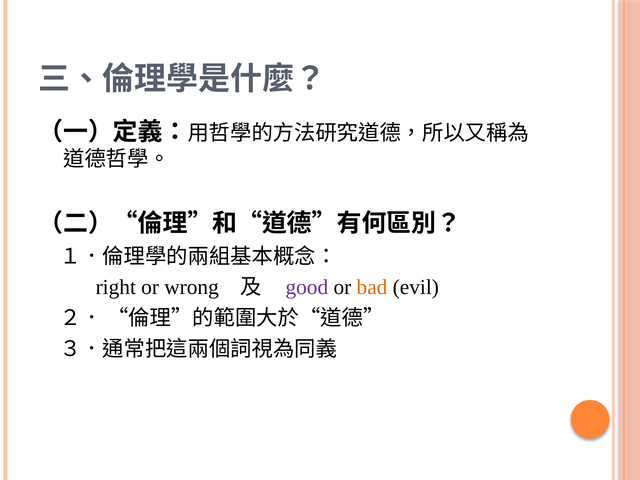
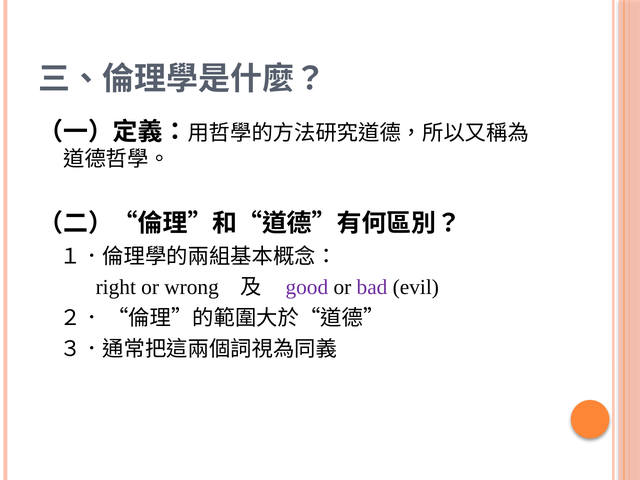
bad colour: orange -> purple (372, 287)
